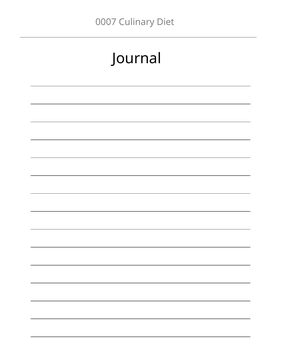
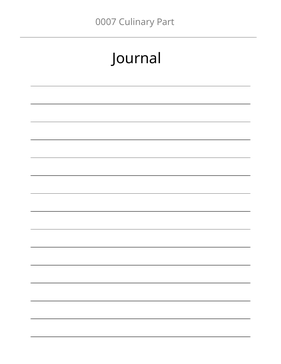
Diet: Diet -> Part (165, 22)
